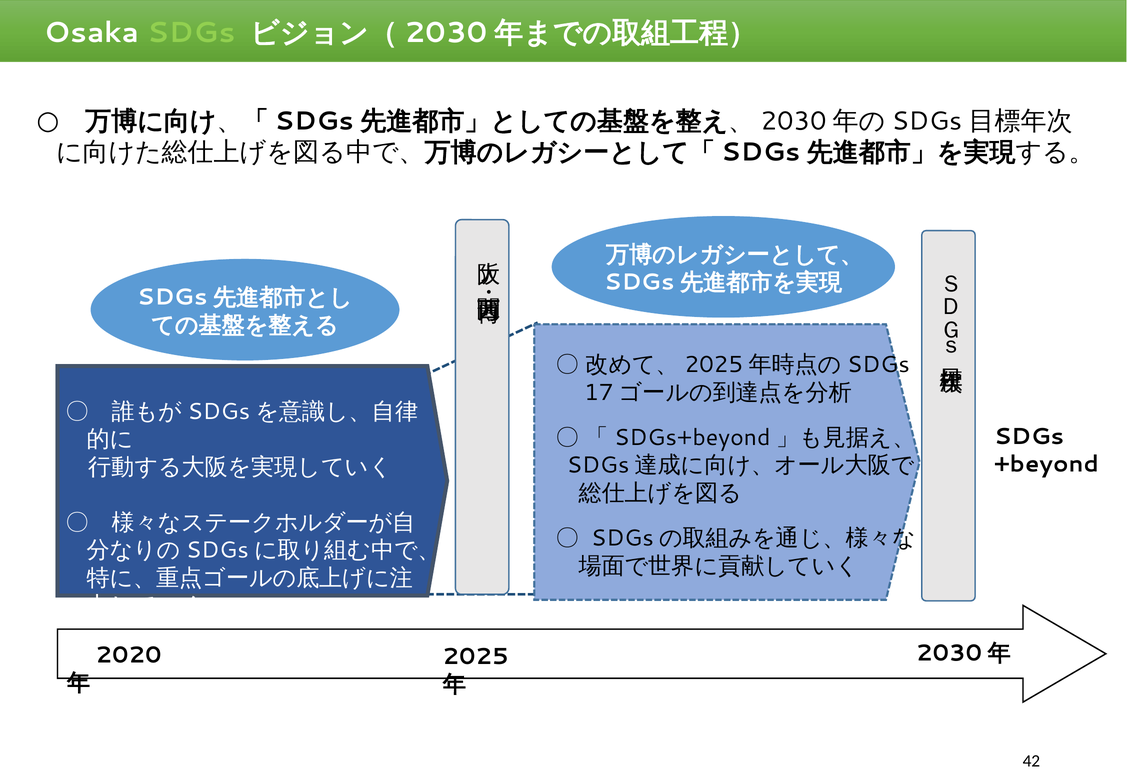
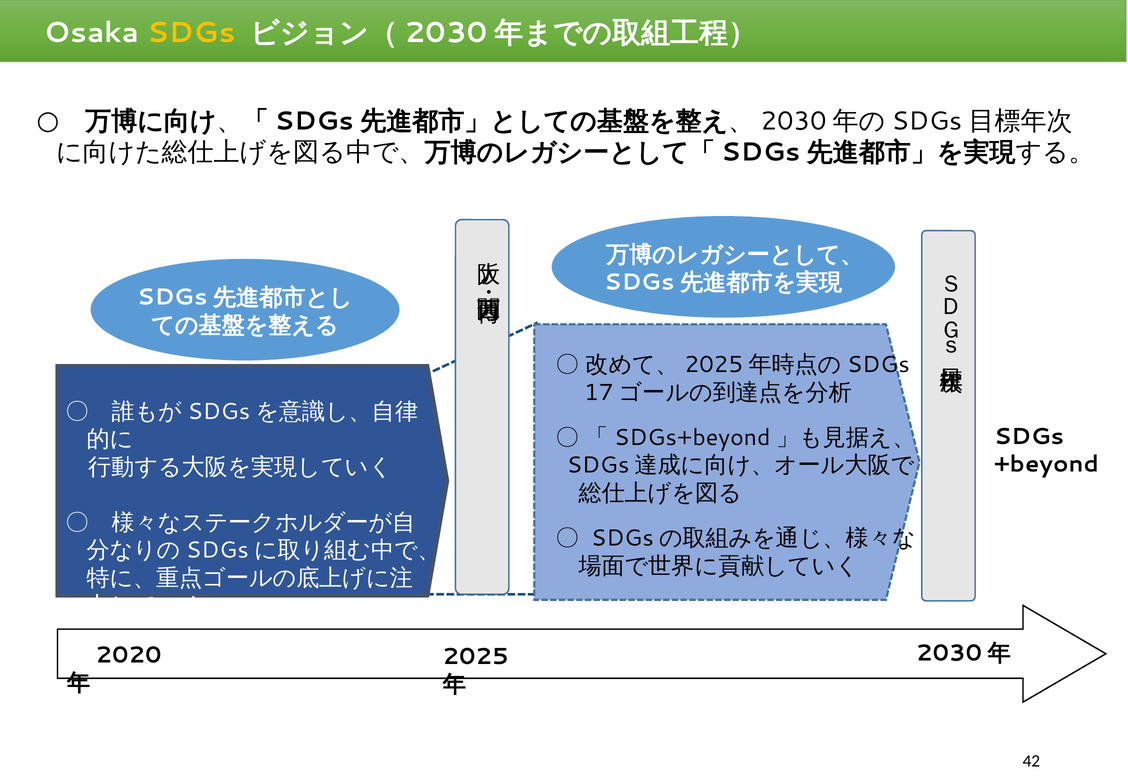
SDGs colour: light green -> yellow (191, 33)
